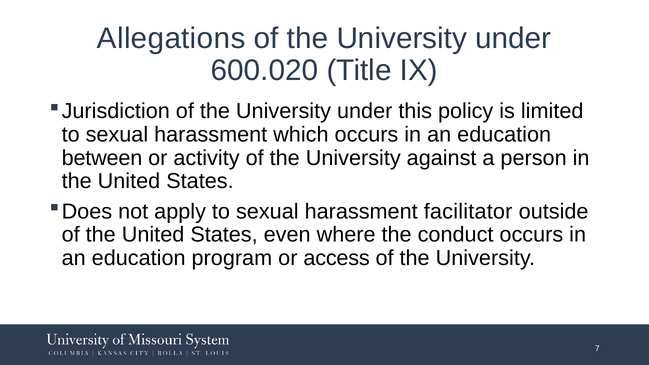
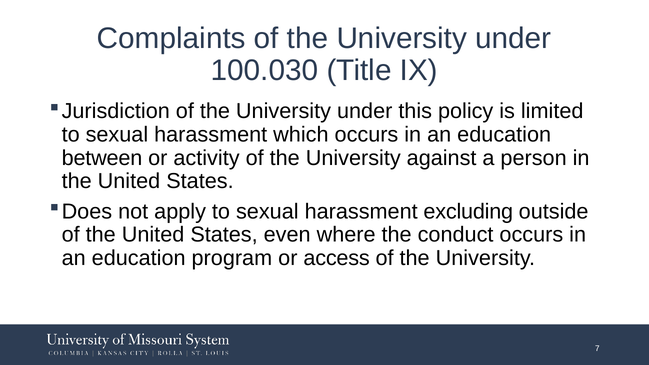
Allegations: Allegations -> Complaints (171, 38)
600.020: 600.020 -> 100.030 (265, 71)
facilitator: facilitator -> excluding (468, 211)
